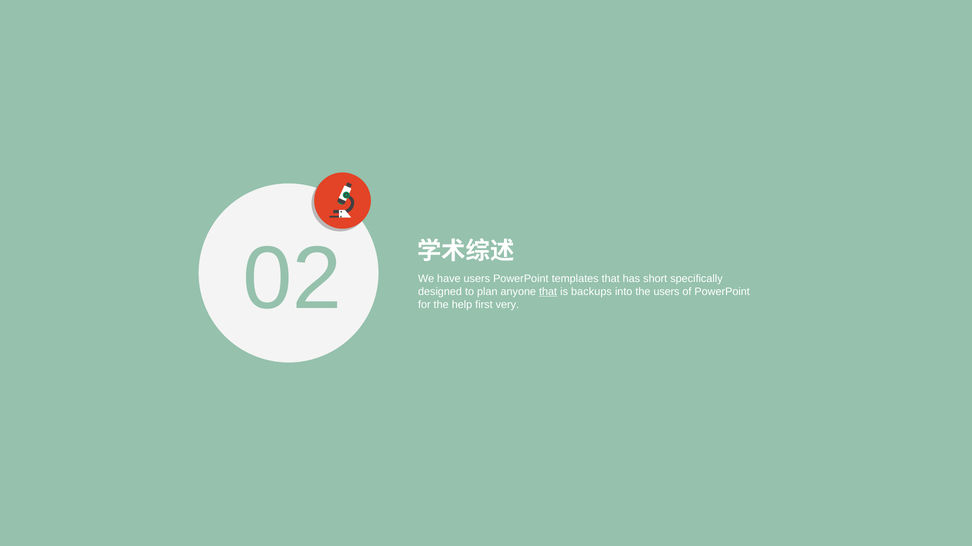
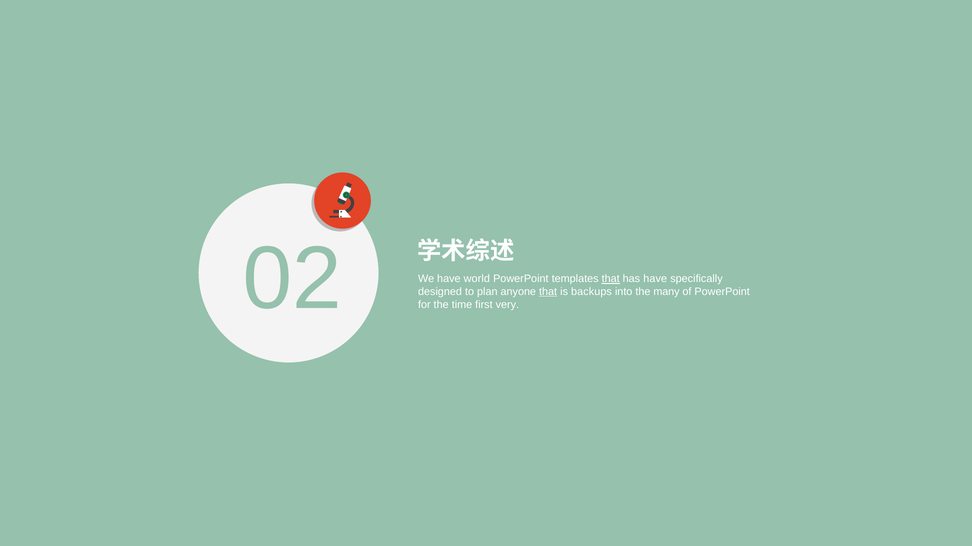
have users: users -> world (477, 279)
that underline: none -> present (611, 279)
has short: short -> have (655, 279)
the users: users -> many (666, 292)
help: help -> time (462, 305)
